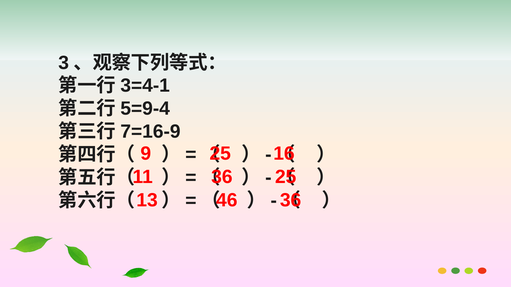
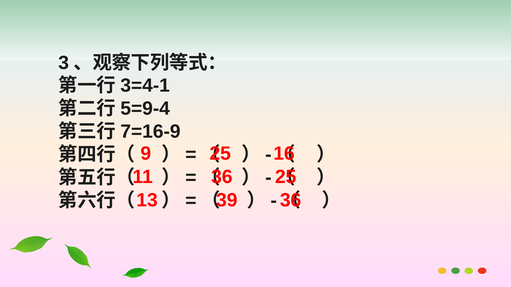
46: 46 -> 39 (227, 200)
